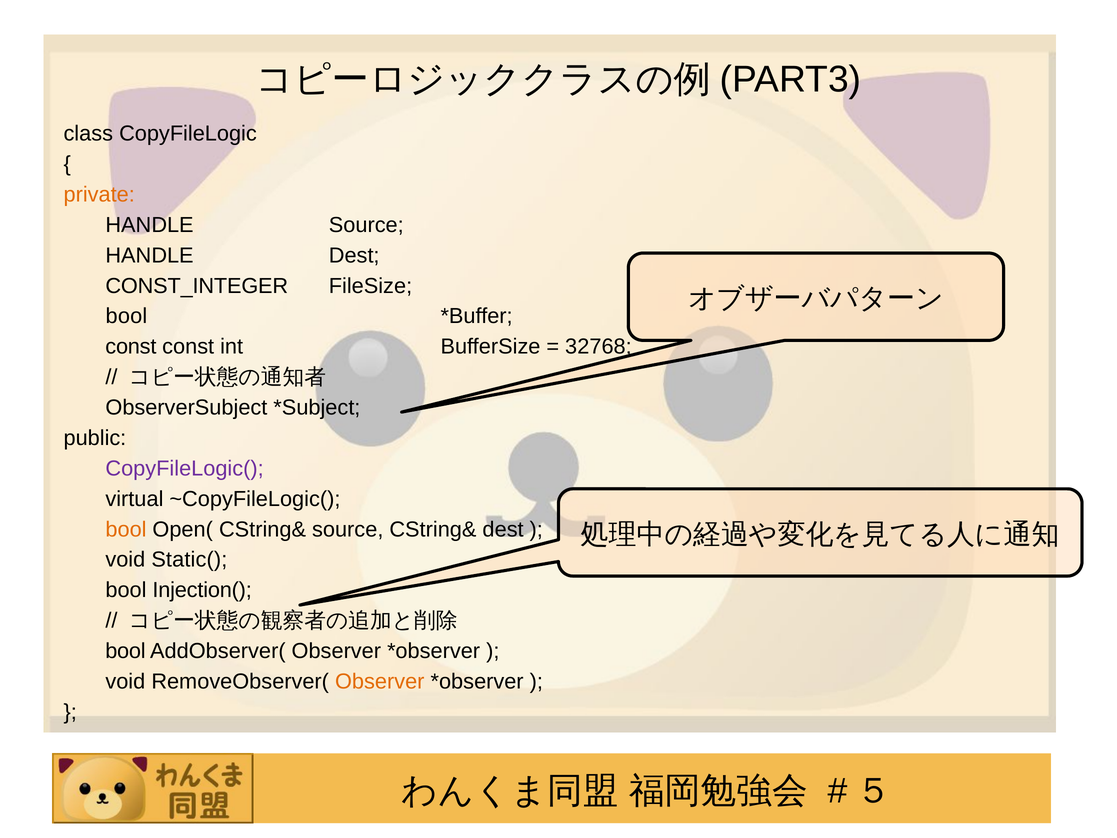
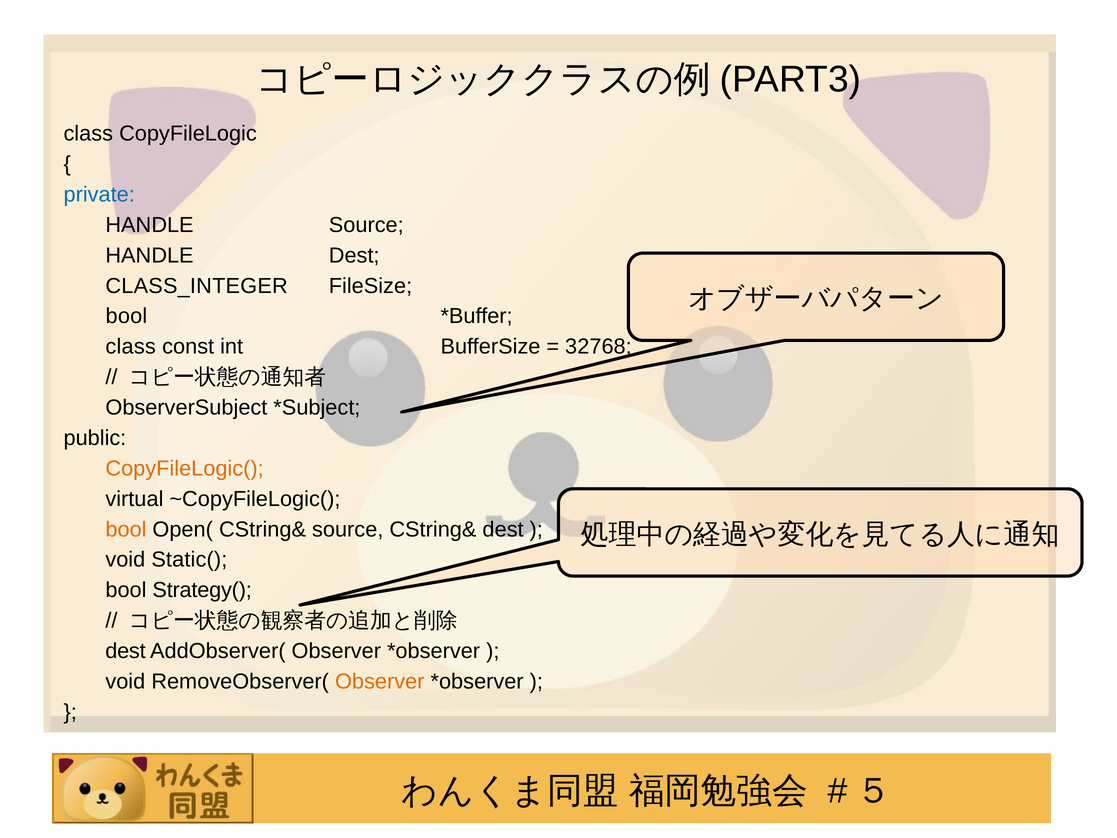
private colour: orange -> blue (99, 194)
CONST_INTEGER: CONST_INTEGER -> CLASS_INTEGER (197, 286)
const: const -> class (131, 347)
CopyFileLogic( colour: purple -> orange (185, 468)
Injection(: Injection( -> Strategy( (202, 590)
bool: bool -> dest (125, 651)
